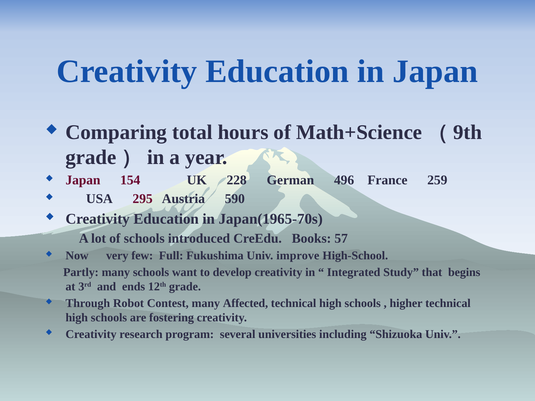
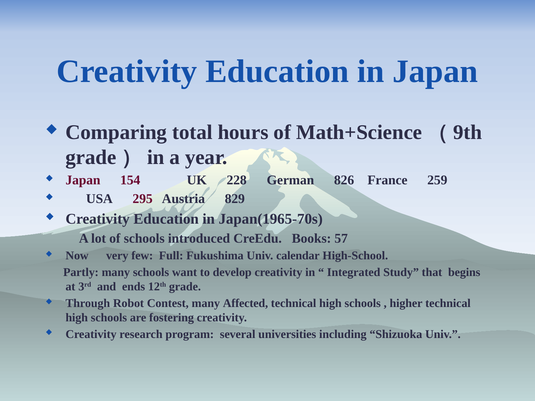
496: 496 -> 826 (344, 180)
590: 590 -> 829 (235, 199)
improve: improve -> calendar (298, 256)
